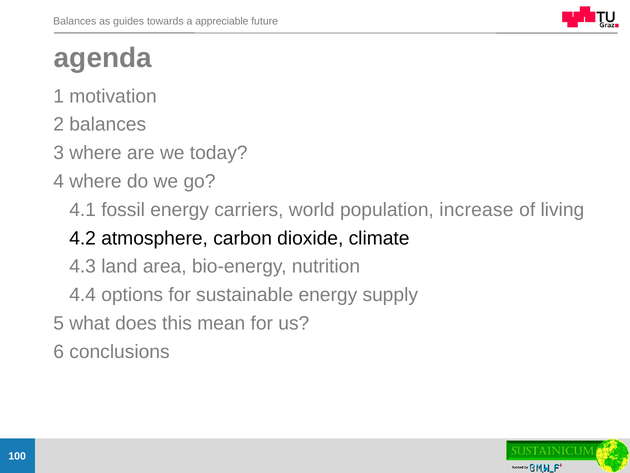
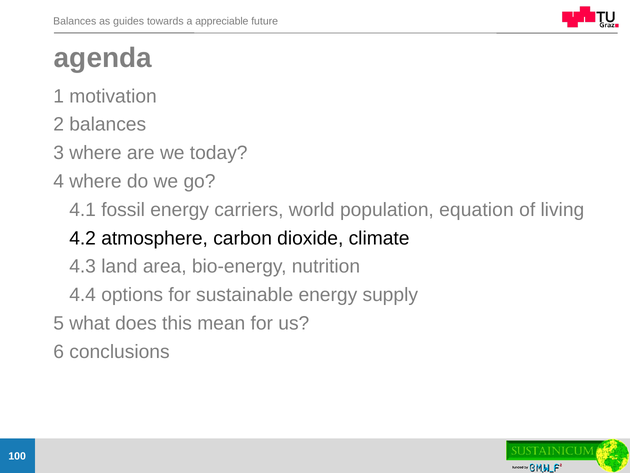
increase: increase -> equation (476, 210)
